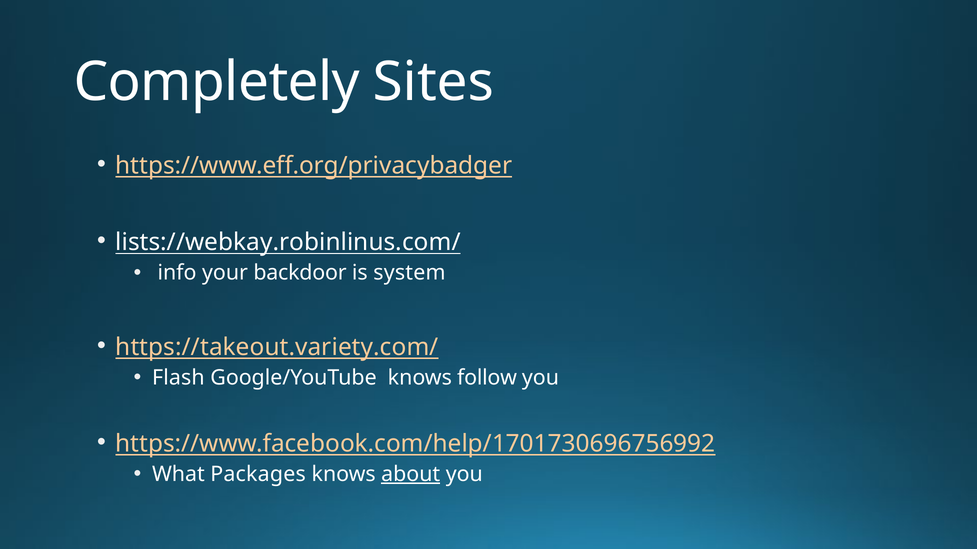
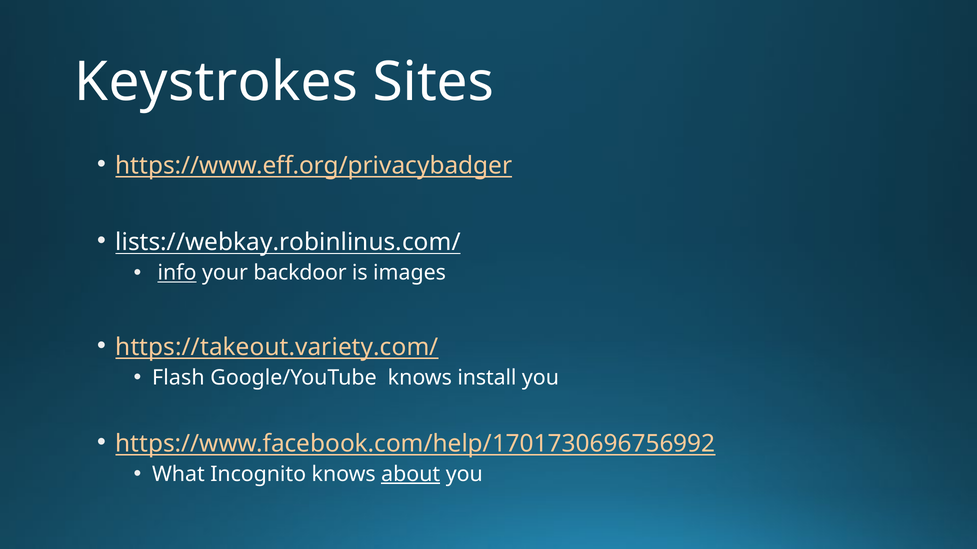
Completely: Completely -> Keystrokes (216, 82)
info underline: none -> present (177, 273)
system: system -> images (410, 273)
follow: follow -> install (487, 378)
Packages: Packages -> Incognito (258, 475)
